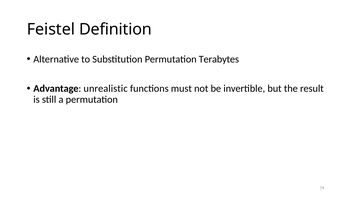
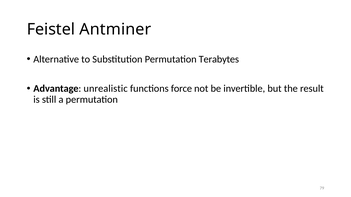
Definition: Definition -> Antminer (115, 29)
must: must -> force (181, 89)
